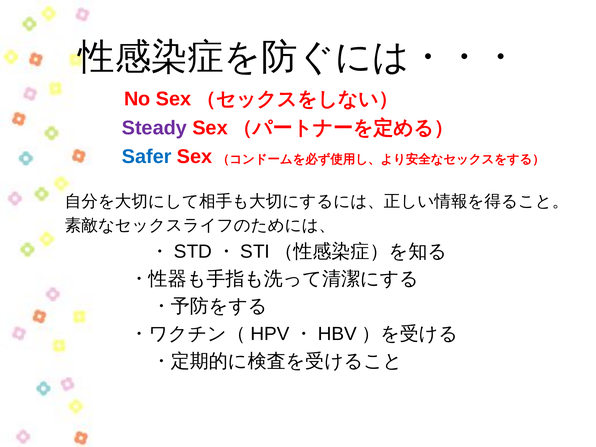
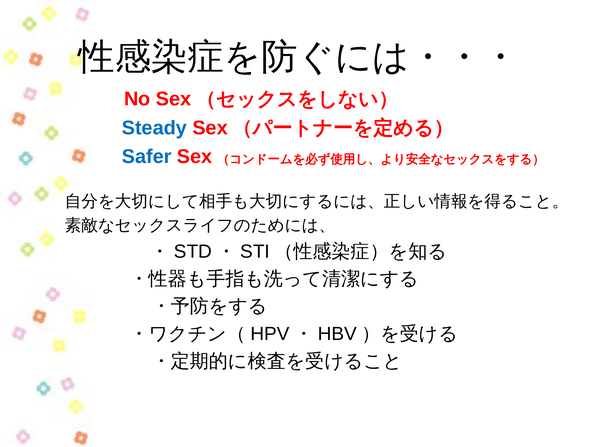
Steady colour: purple -> blue (154, 128)
